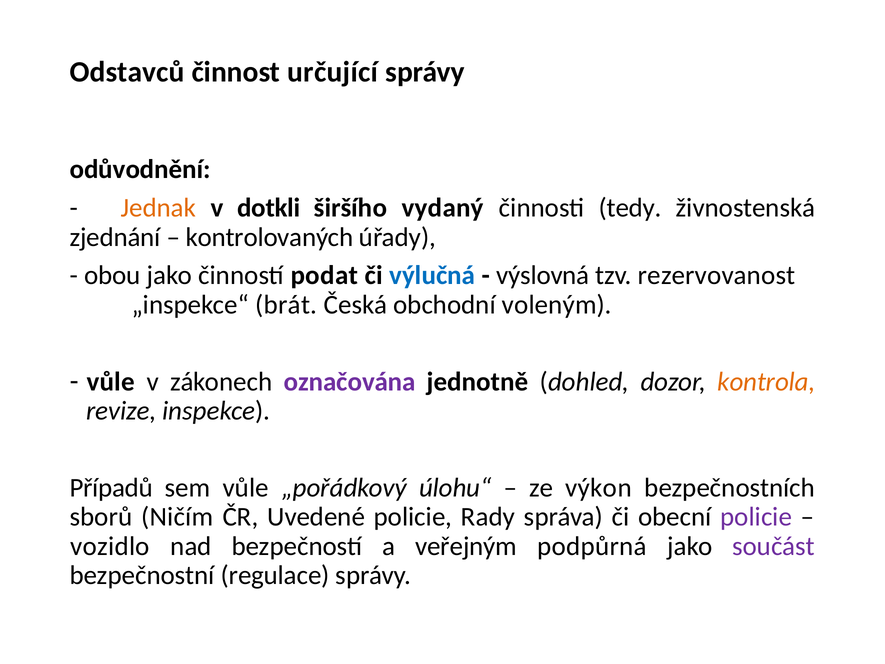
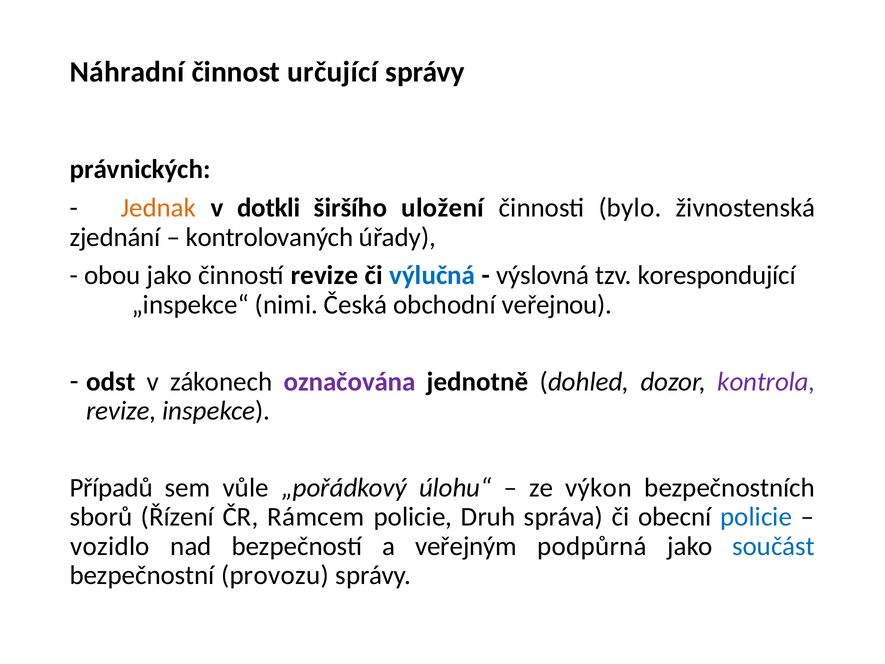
Odstavců: Odstavců -> Náhradní (127, 72)
odůvodnění: odůvodnění -> právnických (140, 169)
vydaný: vydaný -> uložení (443, 208)
tedy: tedy -> bylo (630, 208)
činností podat: podat -> revize (324, 275)
rezervovanost: rezervovanost -> korespondující (717, 275)
brát: brát -> nimi (286, 305)
voleným: voleným -> veřejnou (557, 305)
vůle: vůle -> odst (111, 381)
kontrola colour: orange -> purple (766, 381)
Ničím: Ničím -> Řízení (177, 517)
Uvedené: Uvedené -> Rámcem (316, 517)
Rady: Rady -> Druh (488, 517)
policie colour: purple -> blue (756, 517)
součást colour: purple -> blue (774, 546)
regulace: regulace -> provozu (275, 575)
